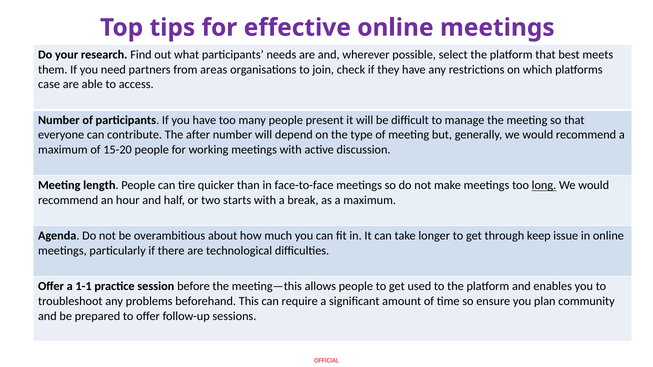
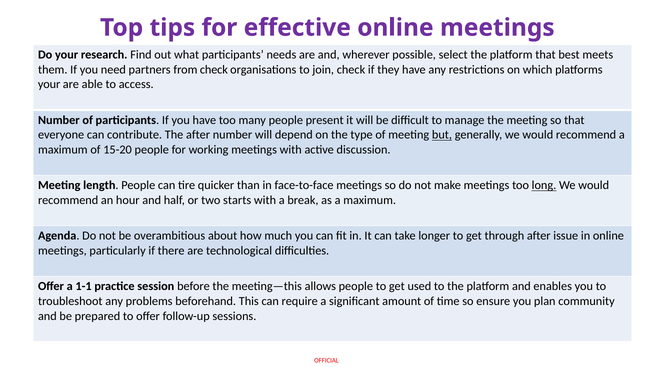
from areas: areas -> check (214, 70)
case: case -> your (49, 84)
but underline: none -> present (442, 135)
through keep: keep -> after (539, 236)
